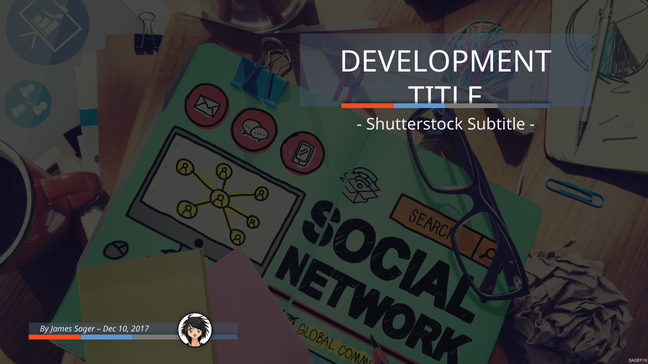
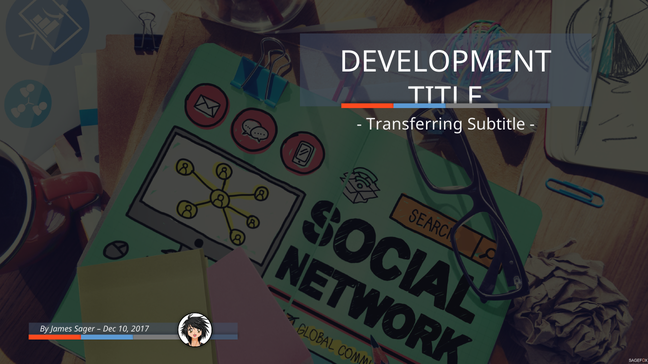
Shutterstock: Shutterstock -> Transferring (415, 124)
